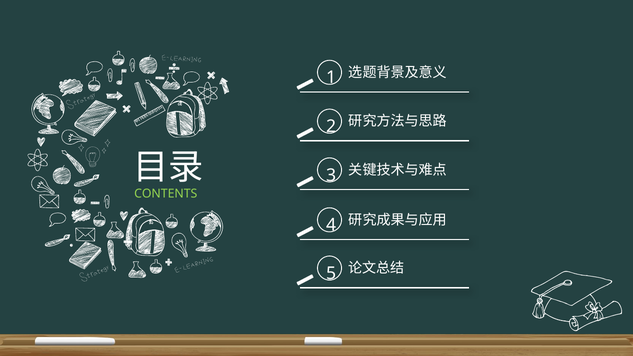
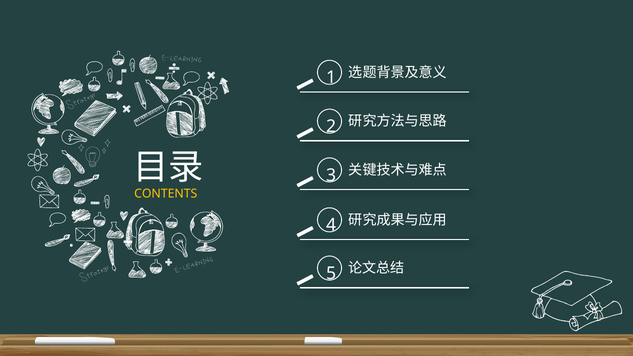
CONTENTS colour: light green -> yellow (166, 194)
